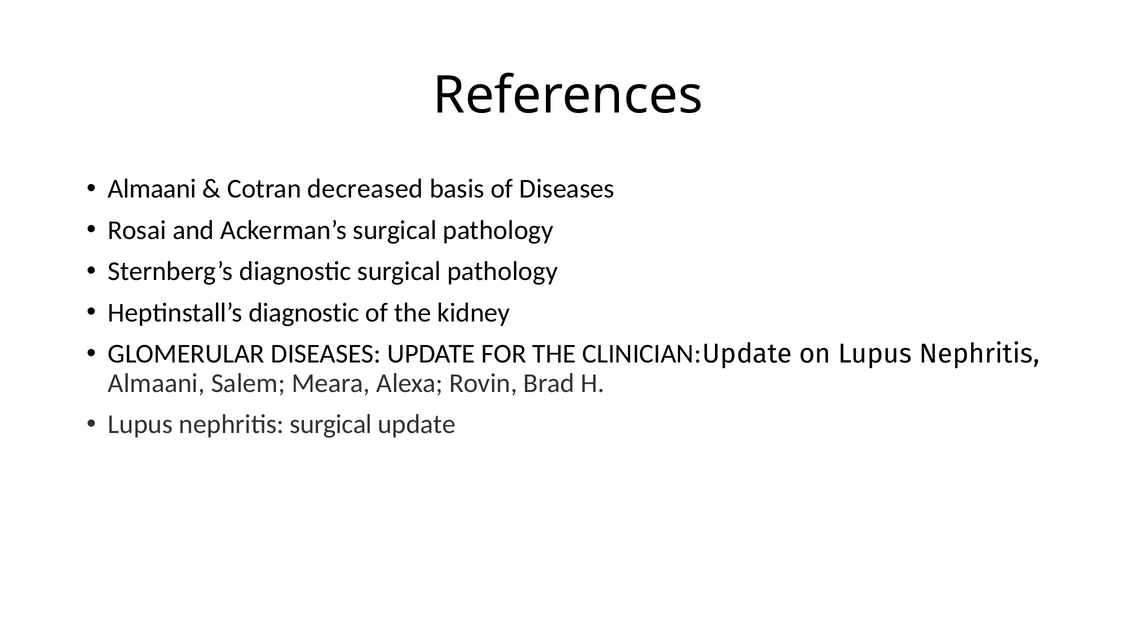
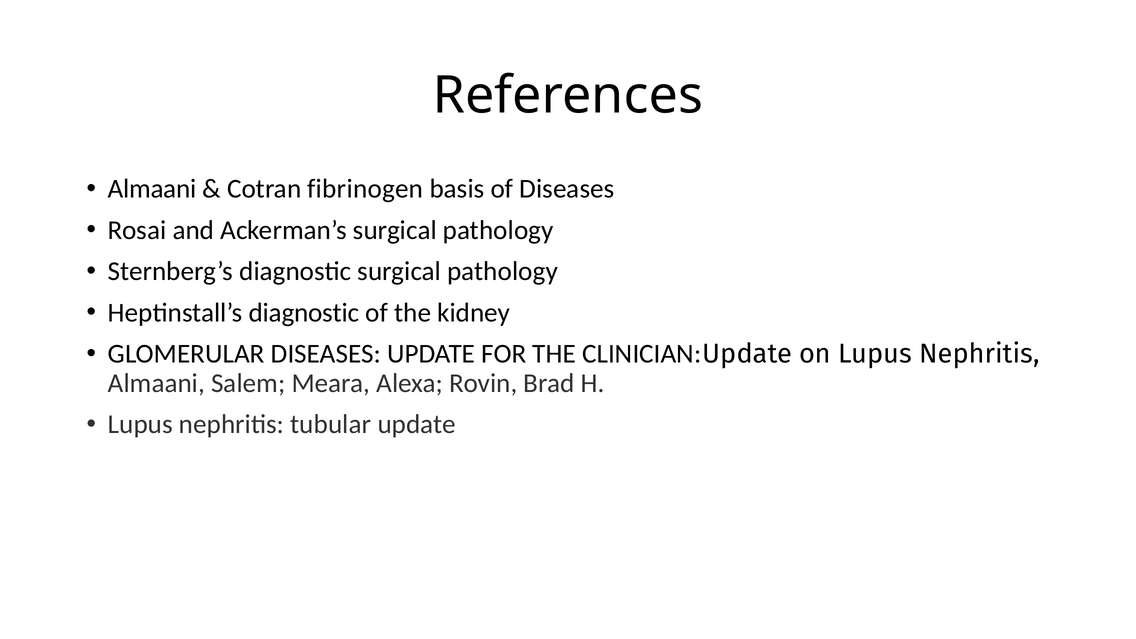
decreased: decreased -> fibrinogen (365, 189)
nephritis surgical: surgical -> tubular (331, 424)
